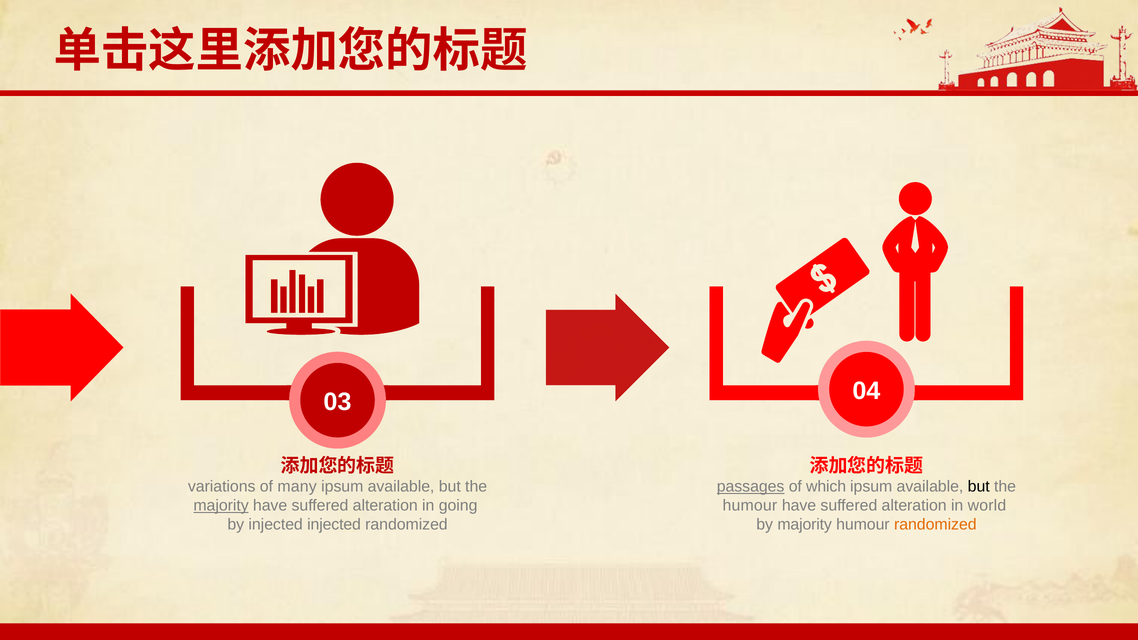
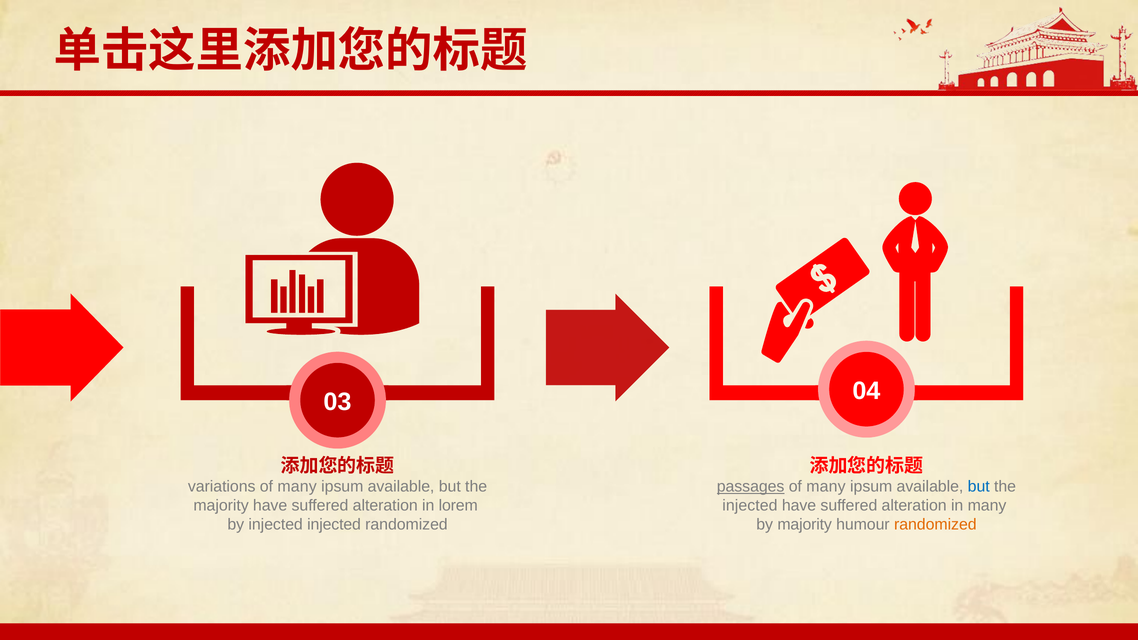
which: which -> many (826, 487)
but colour: black -> blue (979, 487)
majority underline: present -> none (221, 506)
going: going -> lorem (458, 506)
humour: humour -> injected (750, 506)
in world: world -> many (987, 506)
